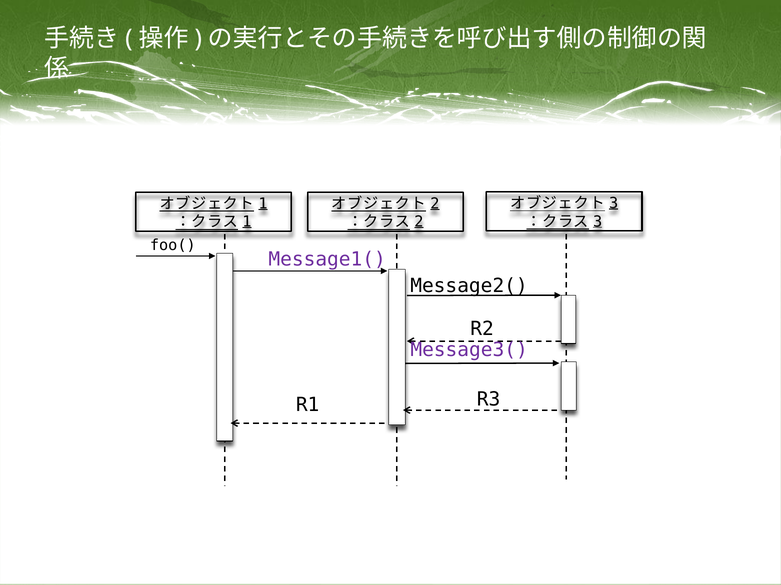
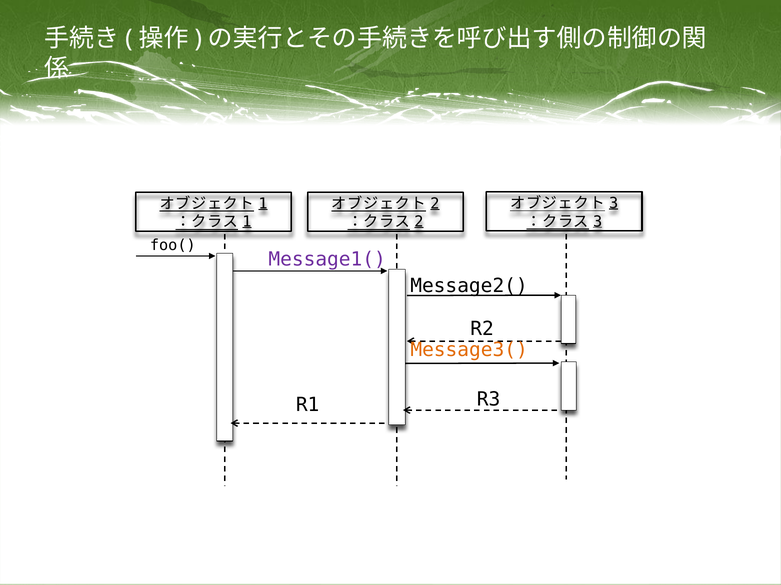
Message3( colour: purple -> orange (469, 350)
